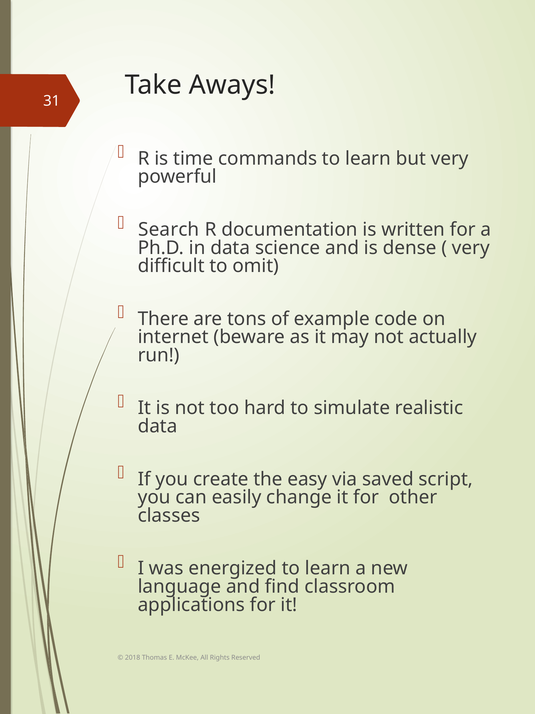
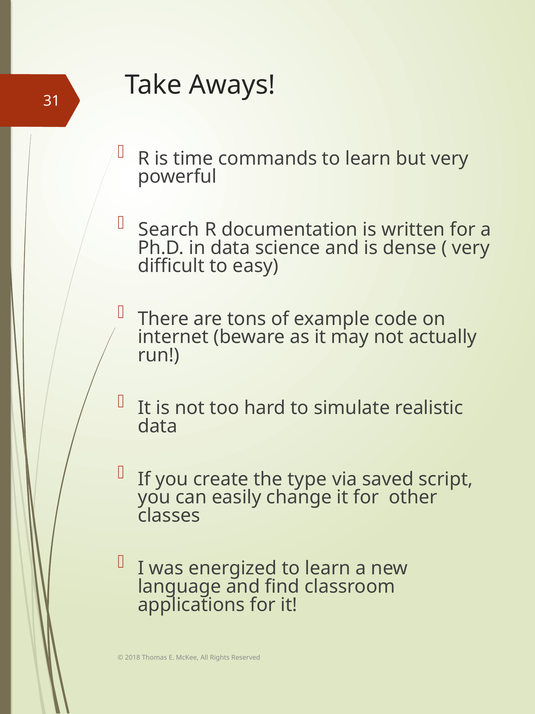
omit: omit -> easy (256, 266)
easy: easy -> type (307, 479)
